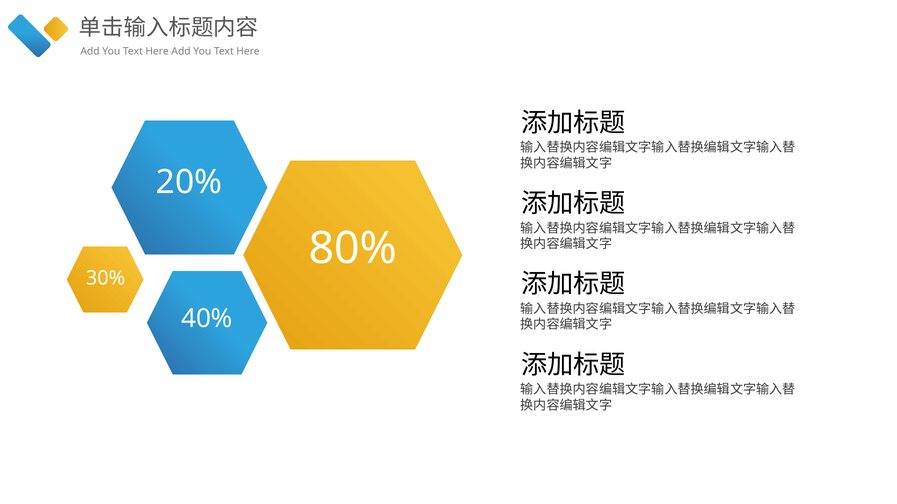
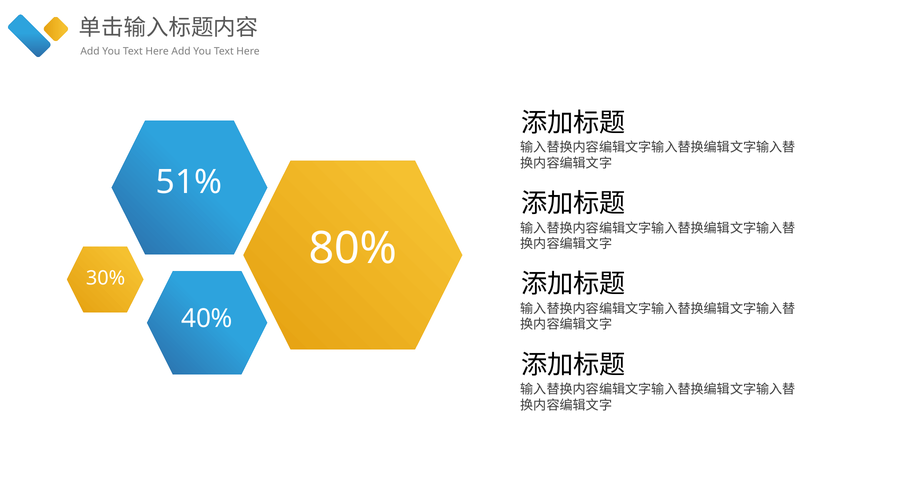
20%: 20% -> 51% (189, 182)
